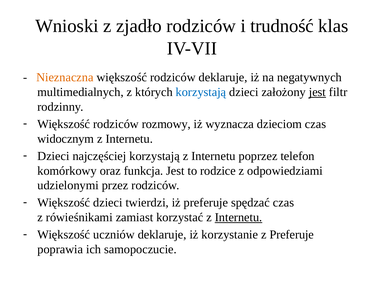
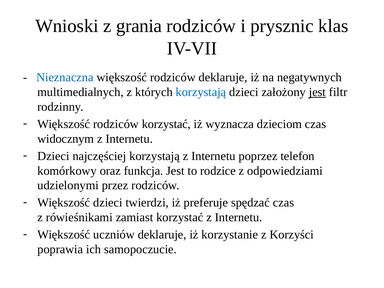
zjadło: zjadło -> grania (139, 26)
trudność: trudność -> prysznic (282, 26)
Nieznaczna colour: orange -> blue (65, 77)
rodziców rozmowy: rozmowy -> korzystać (166, 124)
Internetu underline: present -> none (239, 217)
z Preferuje: Preferuje -> Korzyści (292, 235)
